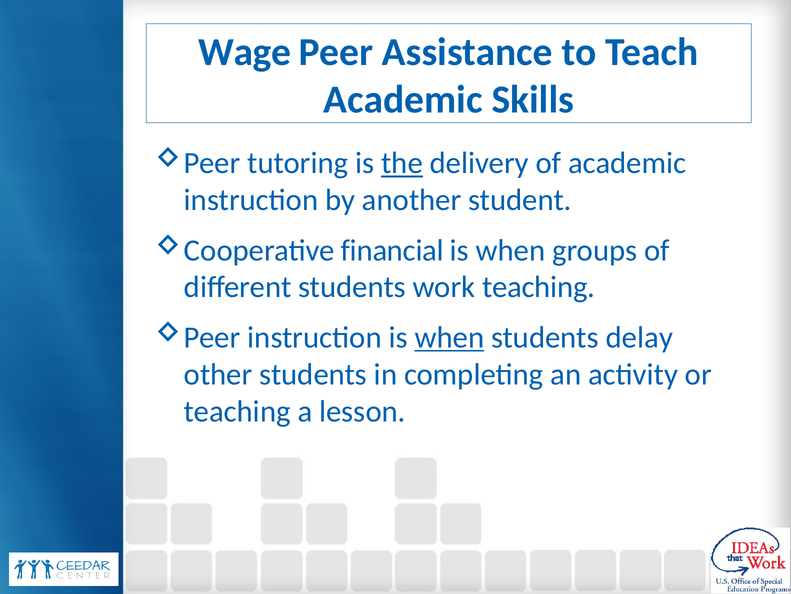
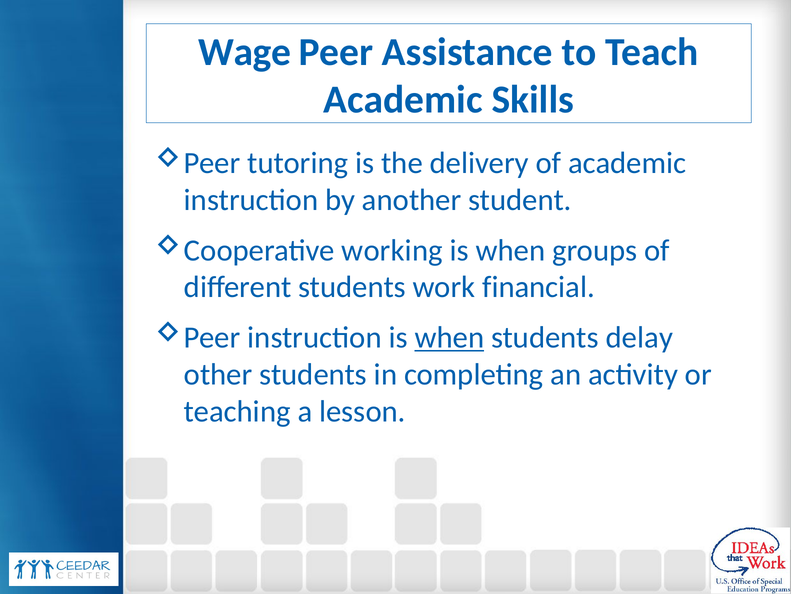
the underline: present -> none (402, 163)
financial: financial -> working (392, 250)
work teaching: teaching -> financial (539, 287)
